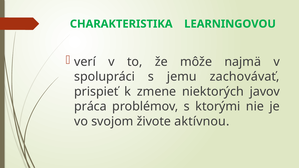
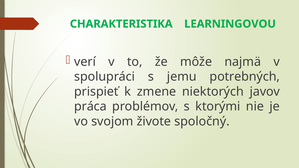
zachovávať: zachovávať -> potrebných (245, 77)
aktívnou: aktívnou -> spoločný (202, 122)
